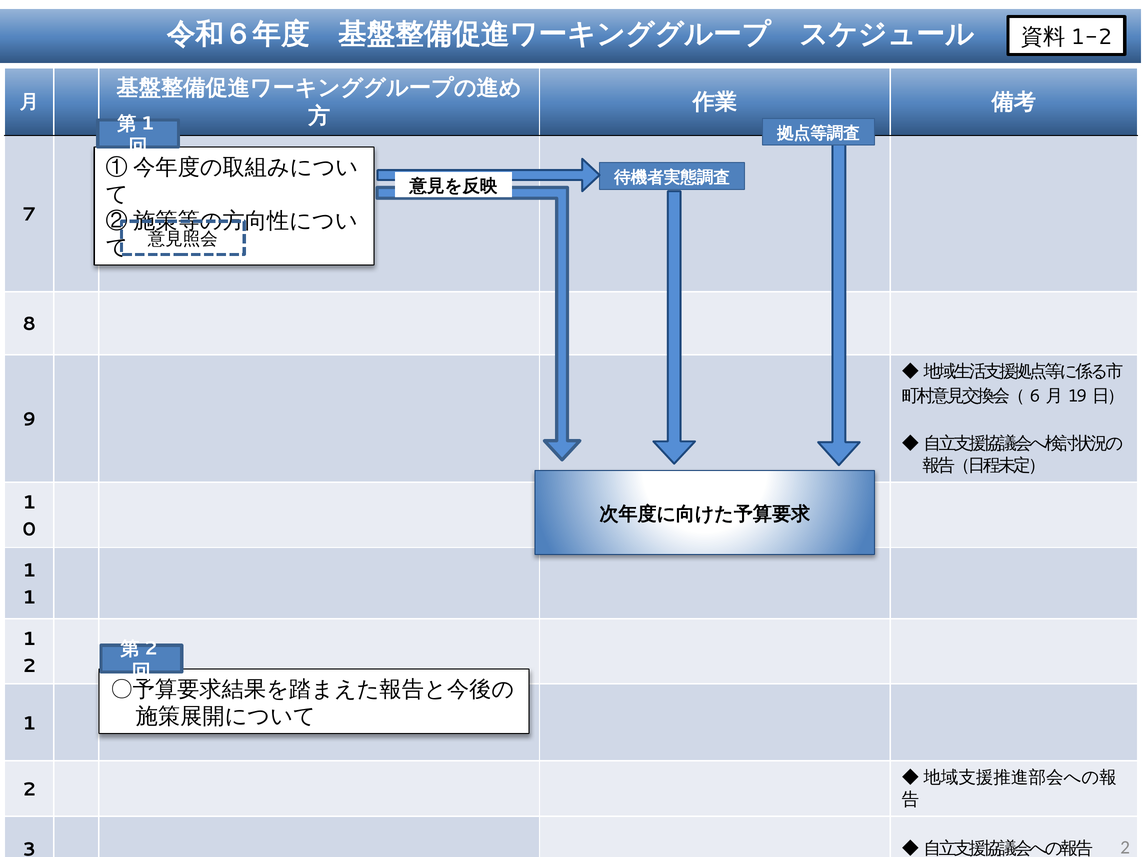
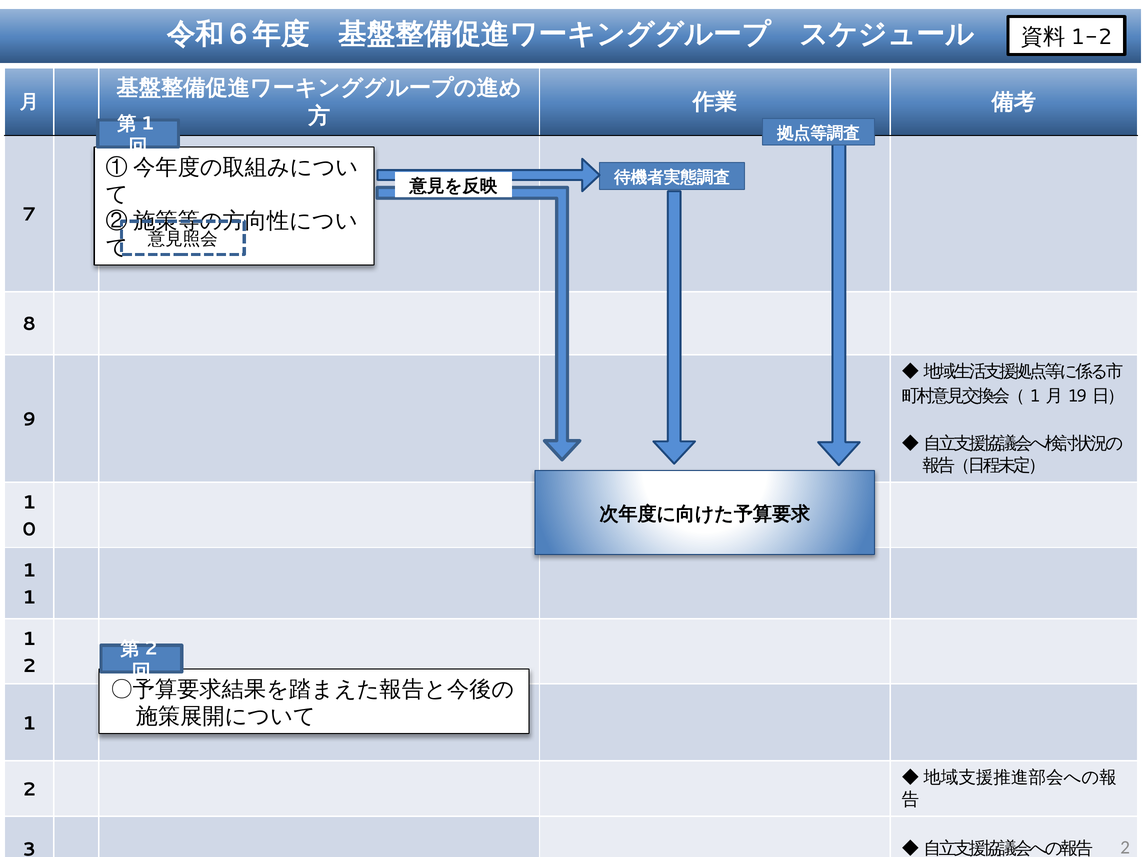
6: 6 -> 1 (1035, 396)
